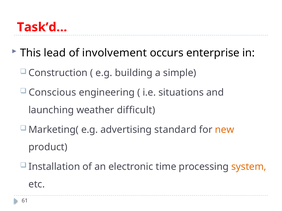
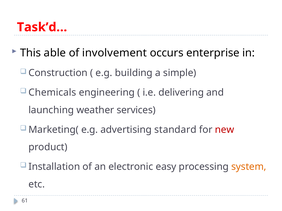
lead: lead -> able (55, 53)
Conscious: Conscious -> Chemicals (52, 93)
situations: situations -> delivering (181, 93)
difficult: difficult -> services (136, 110)
new colour: orange -> red (225, 130)
time: time -> easy (166, 167)
